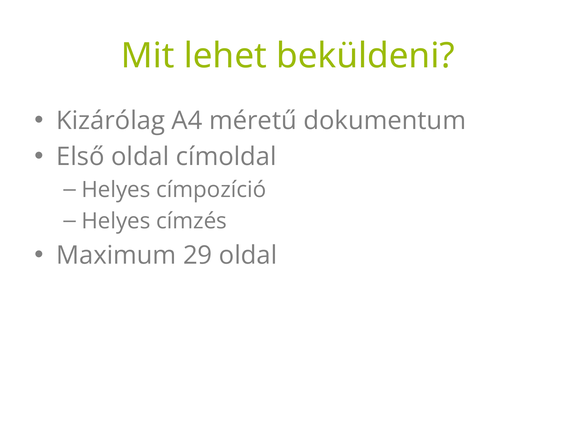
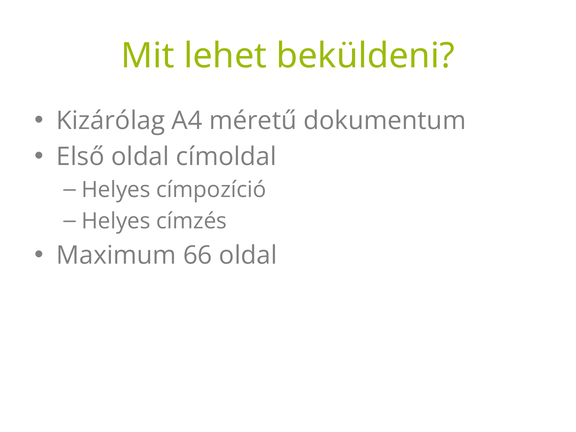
29: 29 -> 66 (198, 255)
